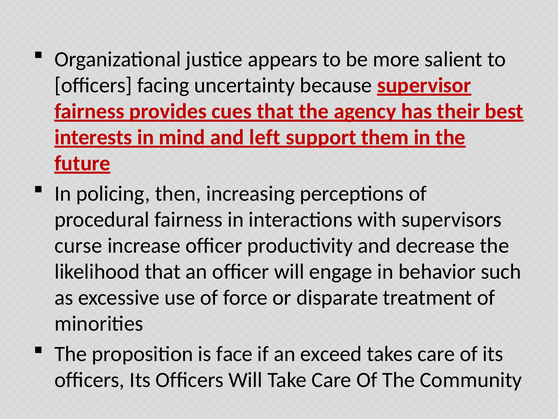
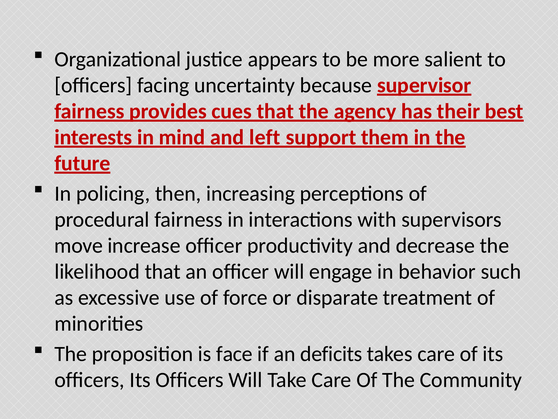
curse: curse -> move (79, 245)
exceed: exceed -> deficits (331, 354)
